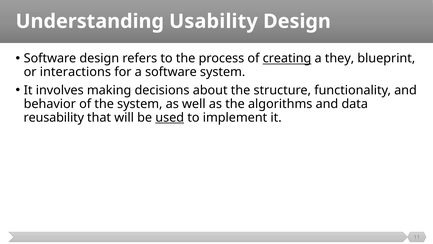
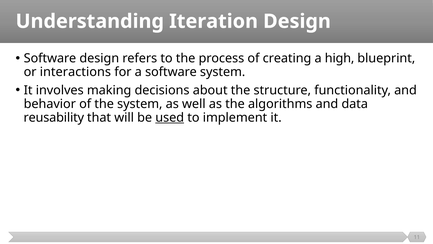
Usability: Usability -> Iteration (214, 21)
creating underline: present -> none (287, 58)
they: they -> high (340, 58)
